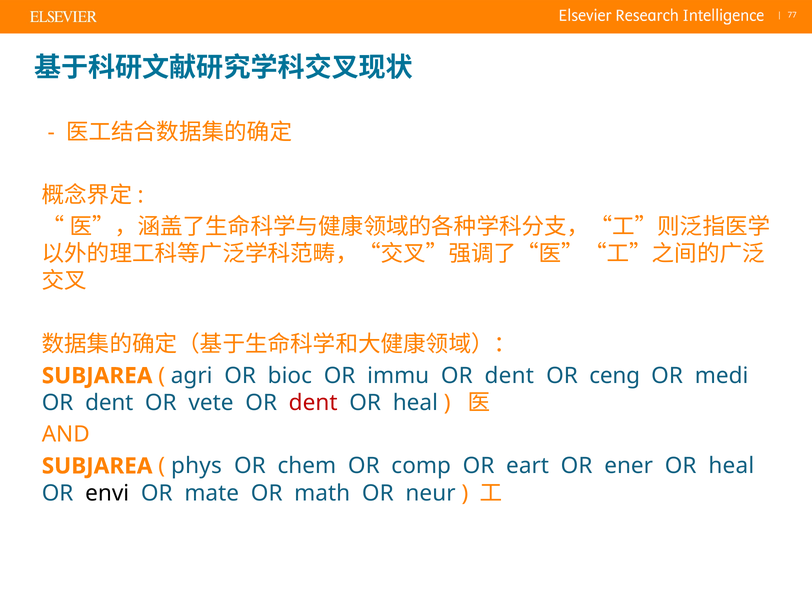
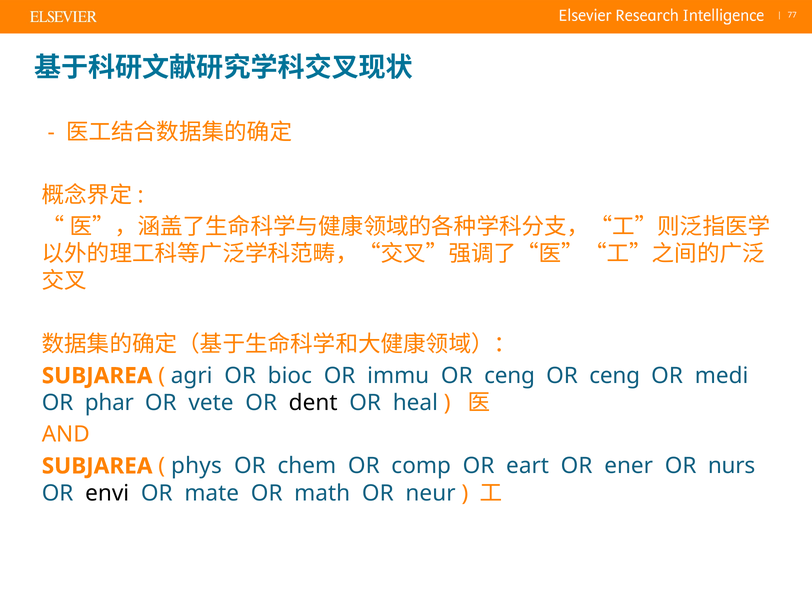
immu OR dent: dent -> ceng (510, 376)
dent: dent -> phar (109, 403)
dent colour: red -> black (313, 403)
ener OR heal: heal -> nurs (732, 466)
